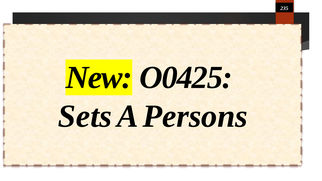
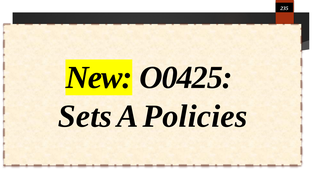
Persons: Persons -> Policies (195, 116)
